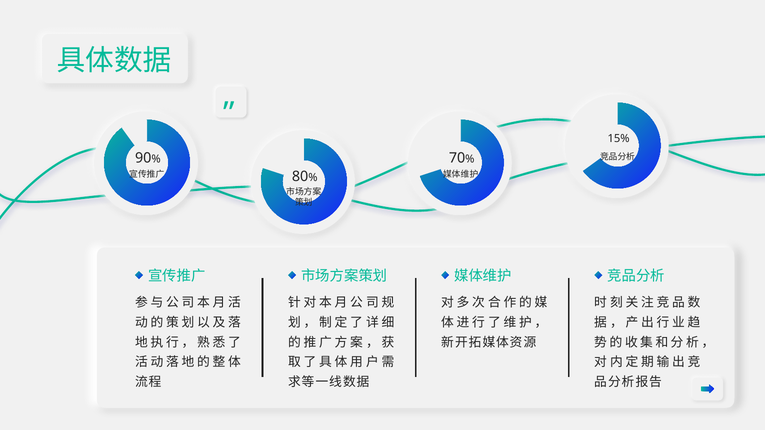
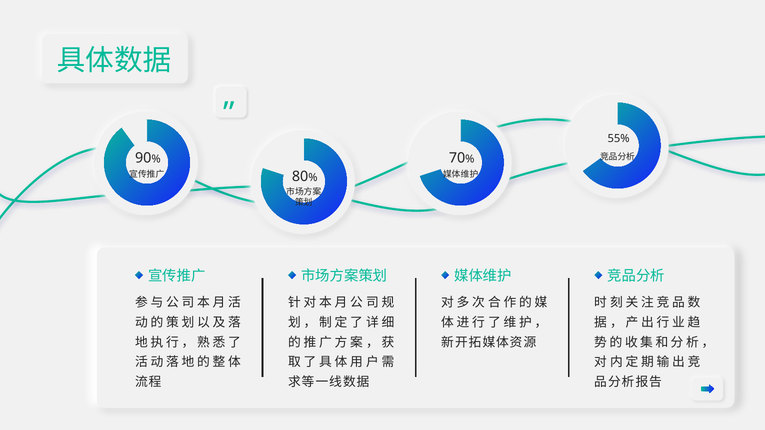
15%: 15% -> 55% (619, 139)
